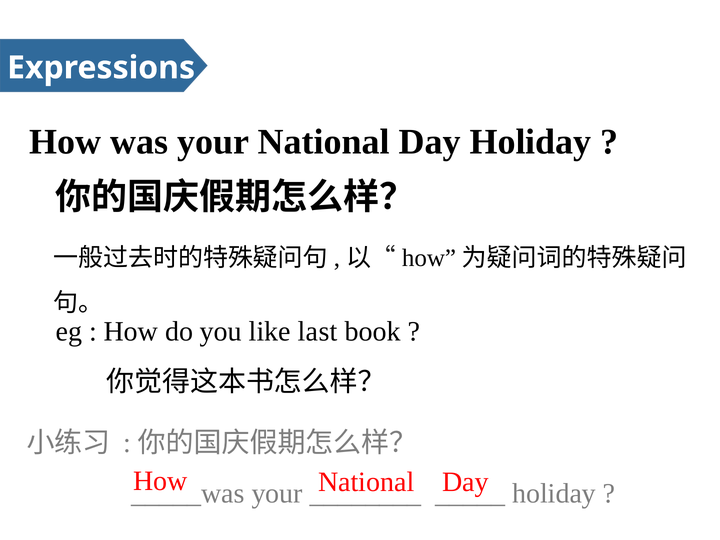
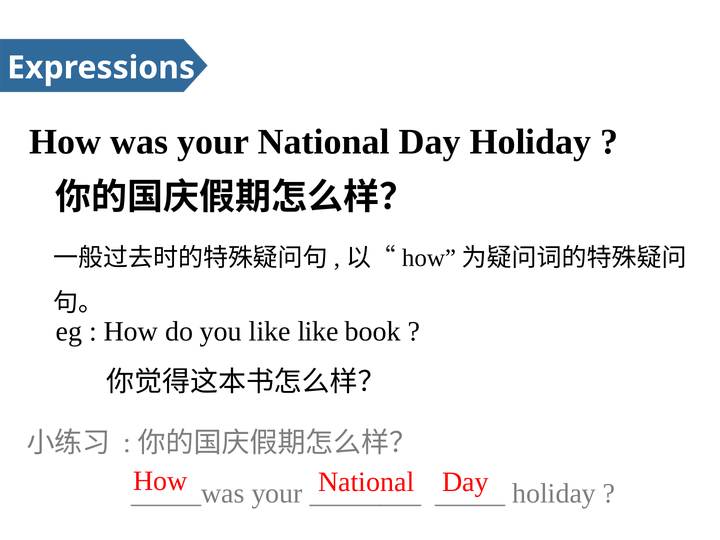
like last: last -> like (318, 331)
